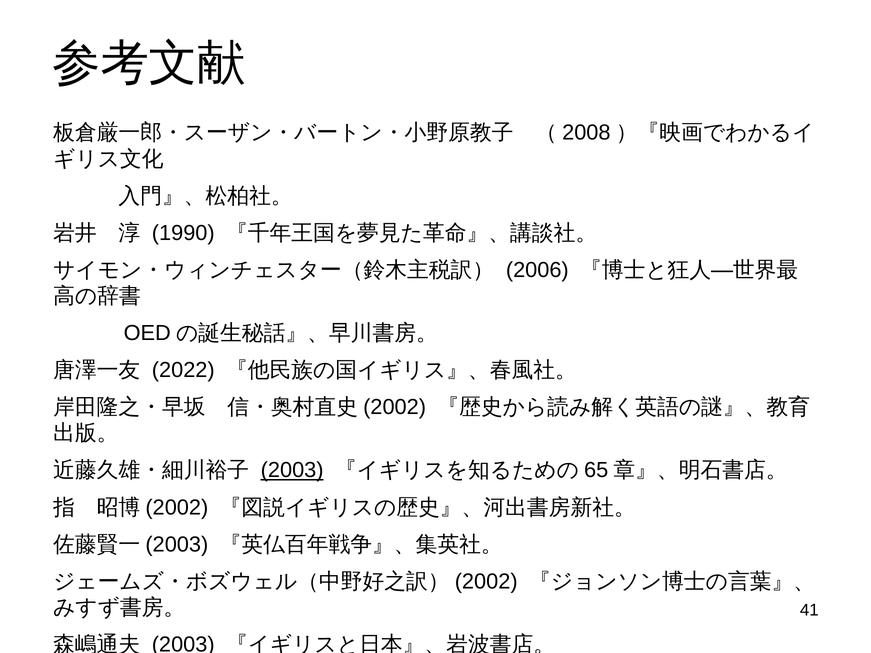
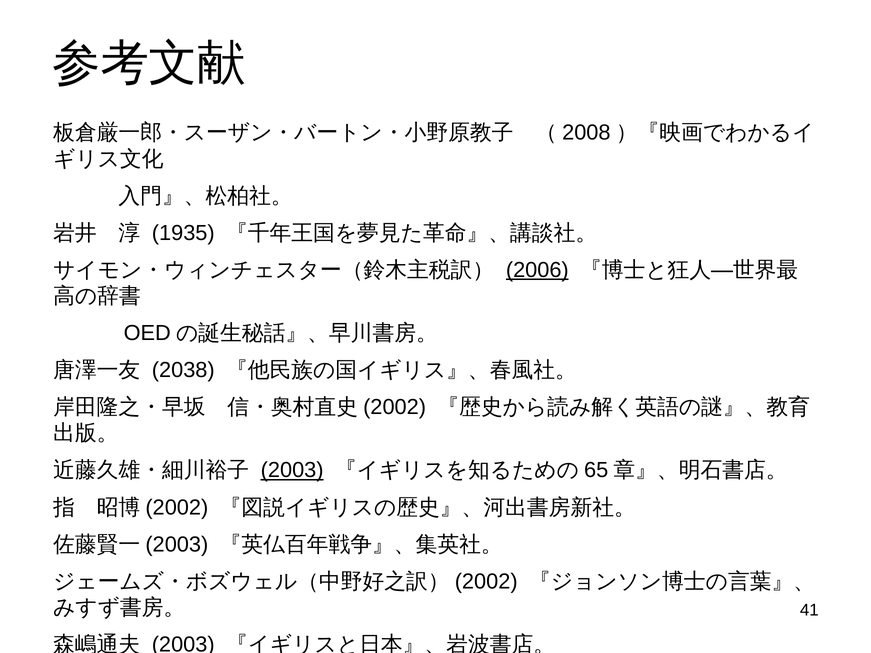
1990: 1990 -> 1935 (183, 233)
2006 underline: none -> present (537, 270)
2022: 2022 -> 2038 (183, 370)
